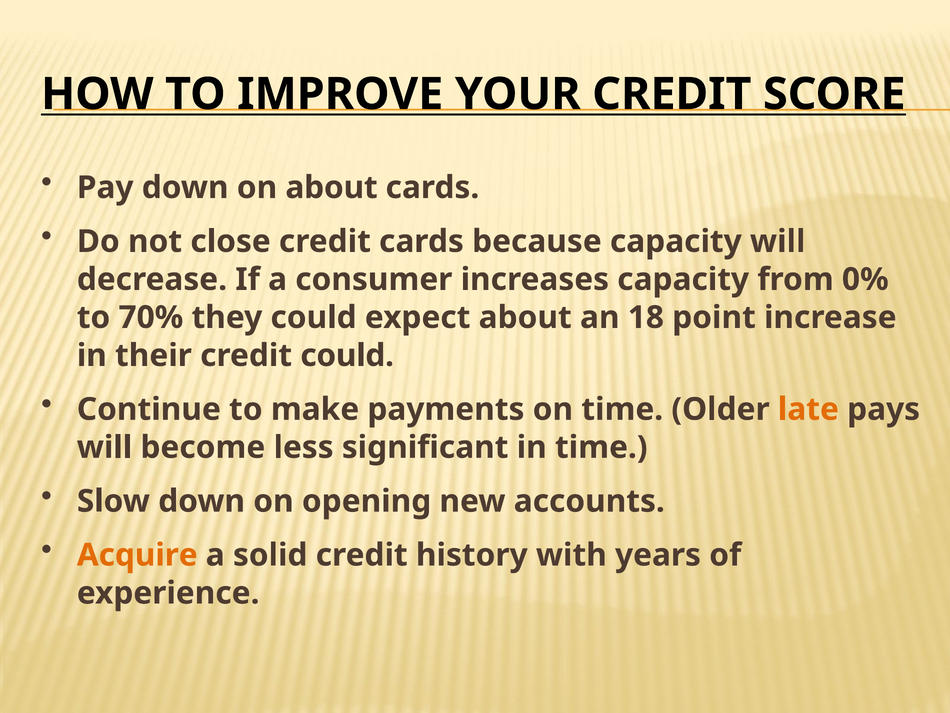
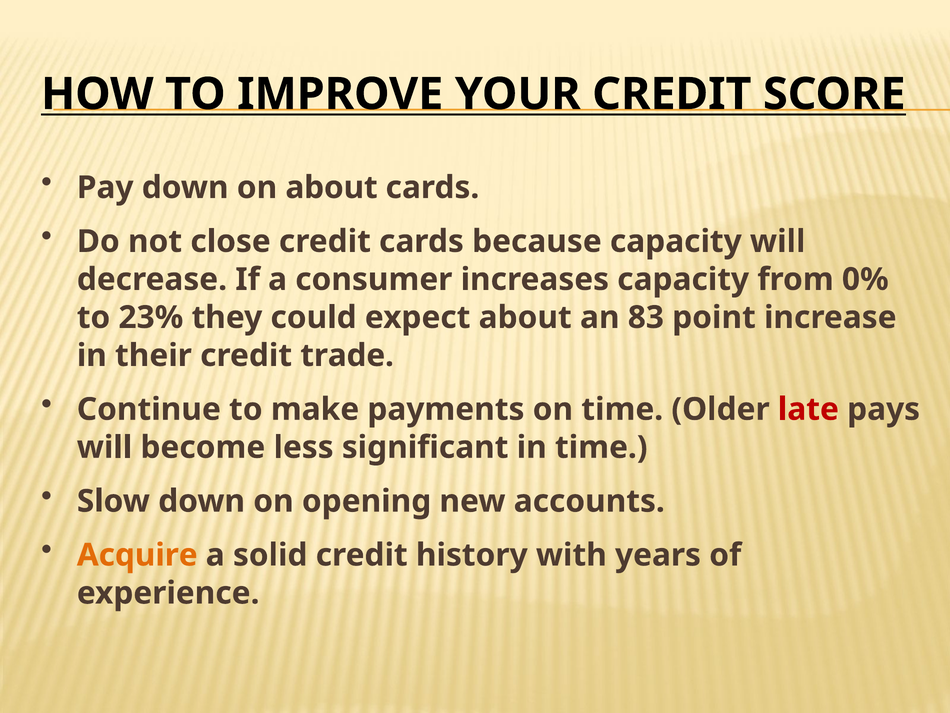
70%: 70% -> 23% (151, 317)
18: 18 -> 83 (646, 317)
credit could: could -> trade (347, 355)
late colour: orange -> red (808, 409)
